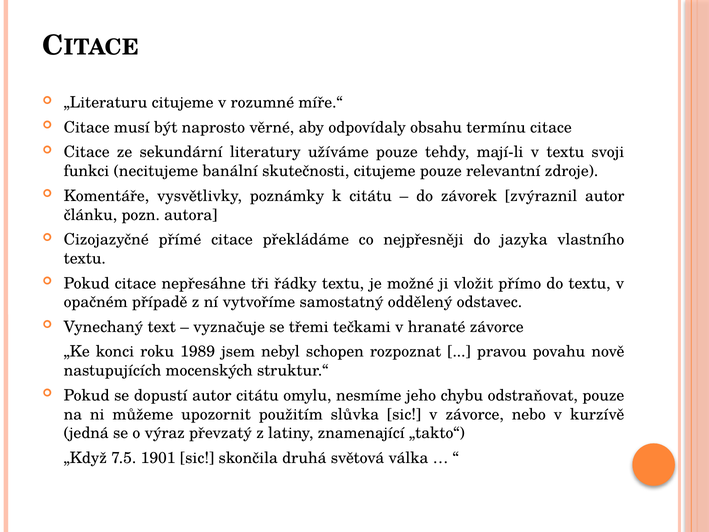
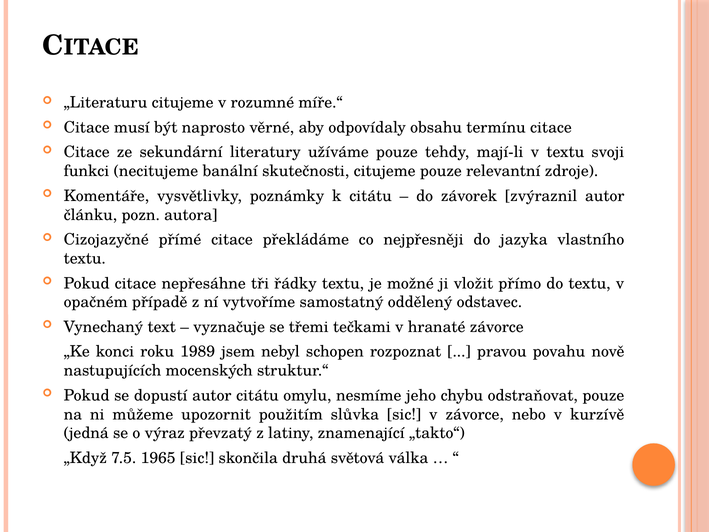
1901: 1901 -> 1965 (158, 458)
